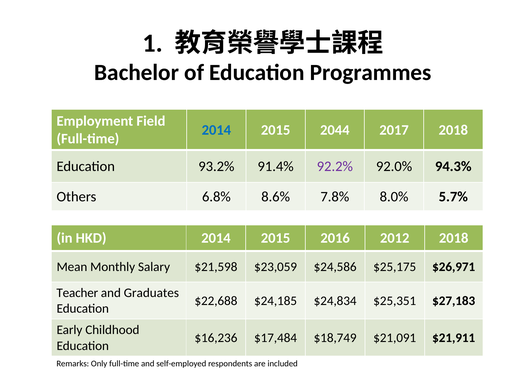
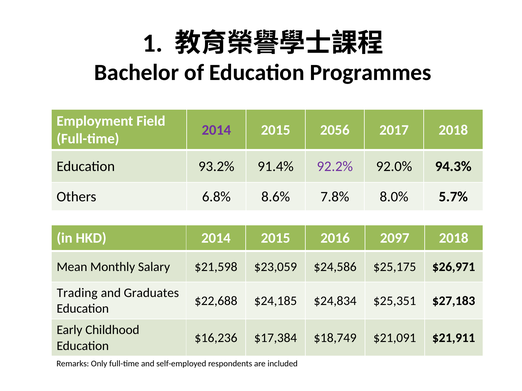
2014 colour: blue -> purple (216, 130)
2044: 2044 -> 2056 (335, 130)
2012: 2012 -> 2097 (395, 238)
Teacher: Teacher -> Trading (77, 293)
$17,484: $17,484 -> $17,384 (276, 338)
